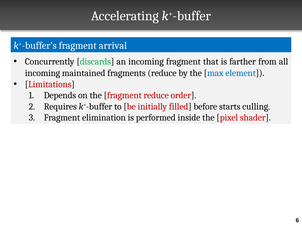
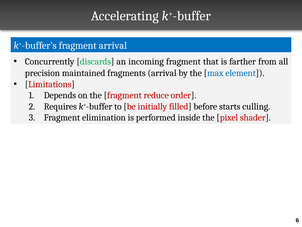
incoming: incoming -> precision (42, 73)
fragments reduce: reduce -> arrival (162, 73)
